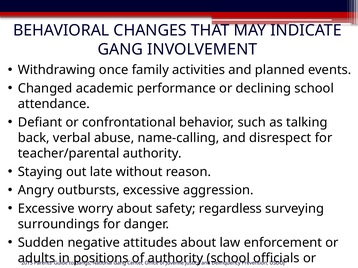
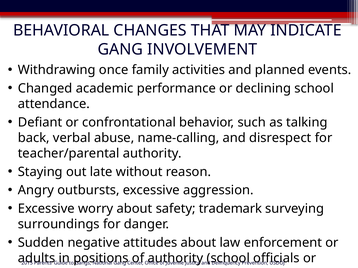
regardless: regardless -> trademark (230, 209)
